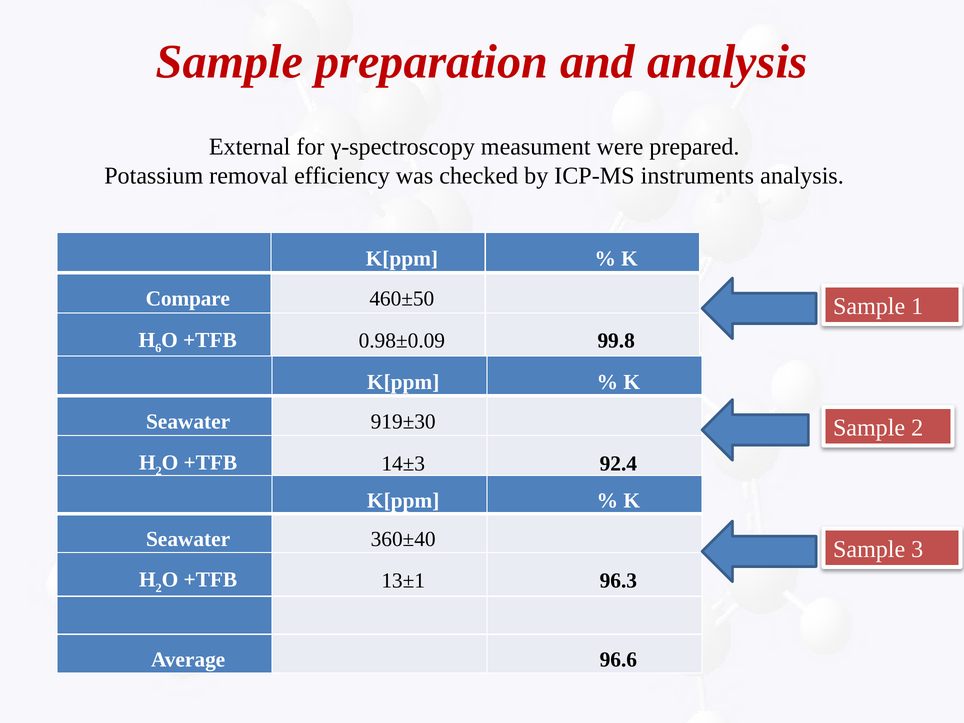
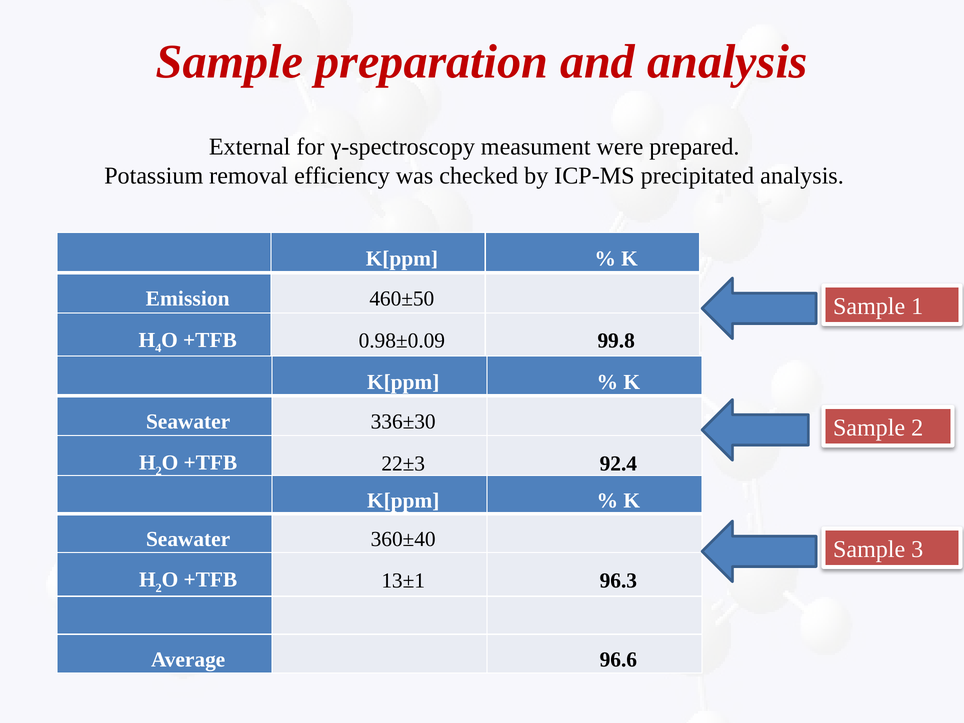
instruments: instruments -> precipitated (697, 176)
Compare: Compare -> Emission (188, 299)
6: 6 -> 4 (158, 348)
919±30: 919±30 -> 336±30 (403, 422)
14±3: 14±3 -> 22±3 (403, 464)
